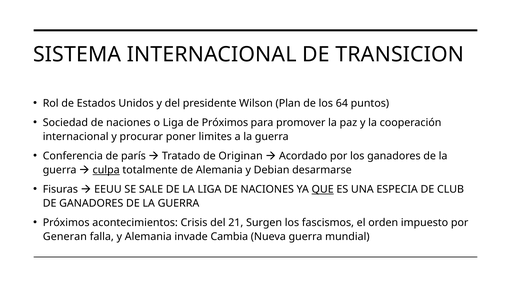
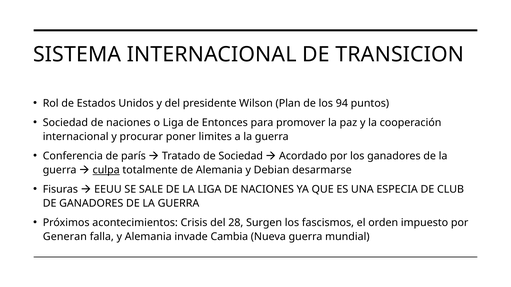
64: 64 -> 94 (342, 103)
de Próximos: Próximos -> Entonces (225, 123)
de Originan: Originan -> Sociedad (241, 156)
QUE underline: present -> none (323, 190)
21: 21 -> 28 (236, 223)
